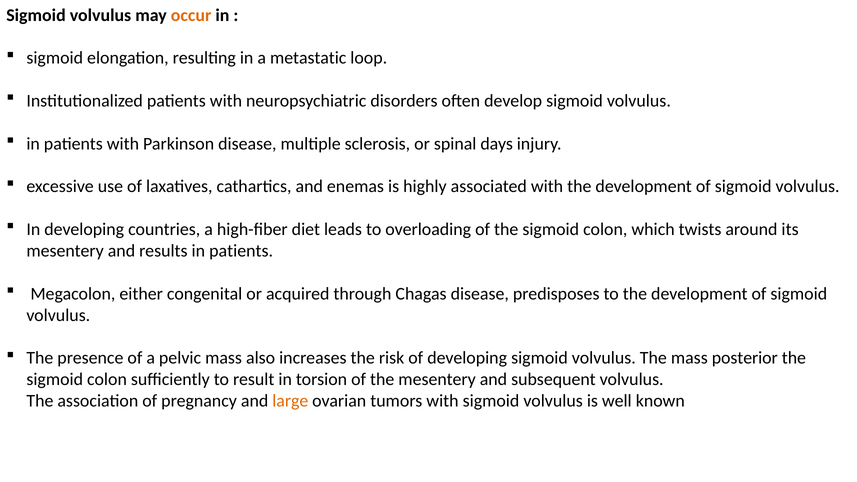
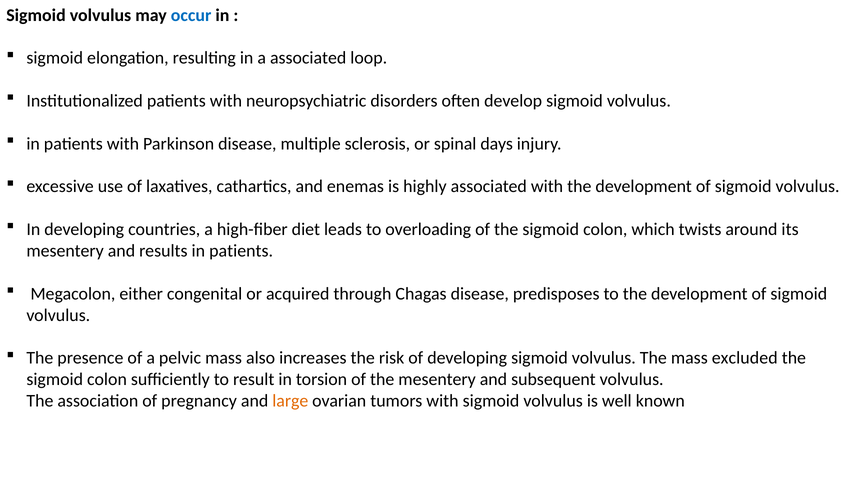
occur colour: orange -> blue (191, 15)
a metastatic: metastatic -> associated (308, 58)
posterior: posterior -> excluded (745, 358)
